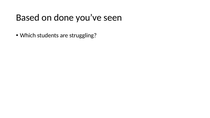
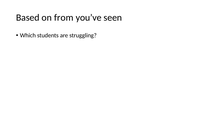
done: done -> from (64, 18)
